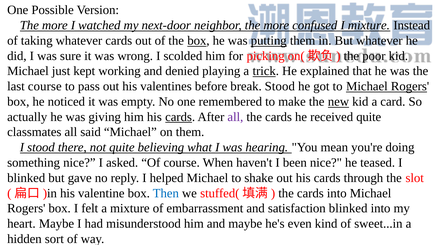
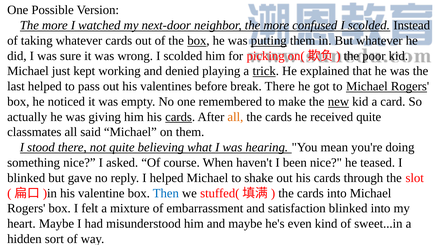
confused I mixture: mixture -> scolded (369, 25)
last course: course -> helped (45, 86)
break Stood: Stood -> There (280, 86)
all colour: purple -> orange (235, 117)
